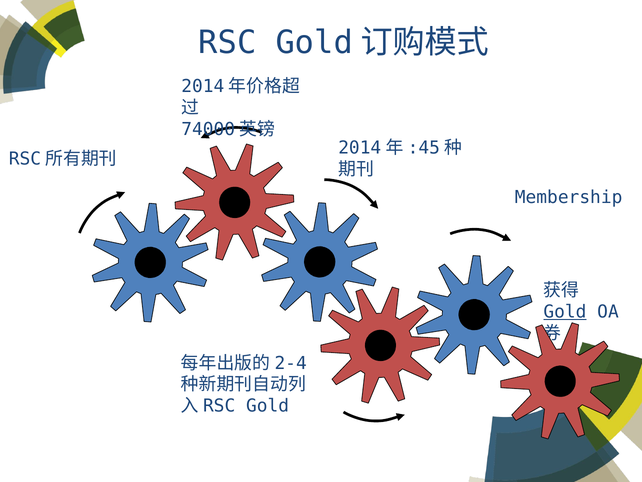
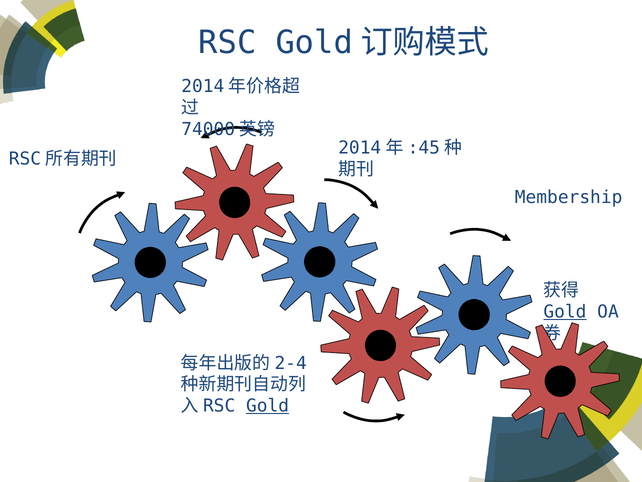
Gold underline: none -> present (268, 406)
